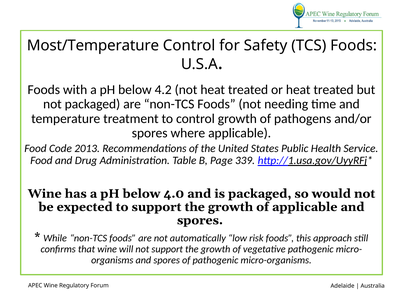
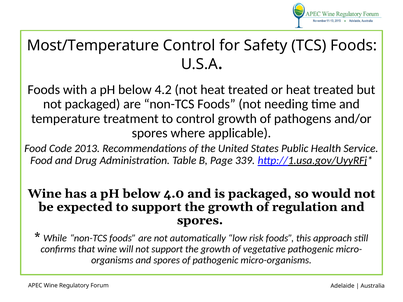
of applicable: applicable -> regulation (305, 207)
